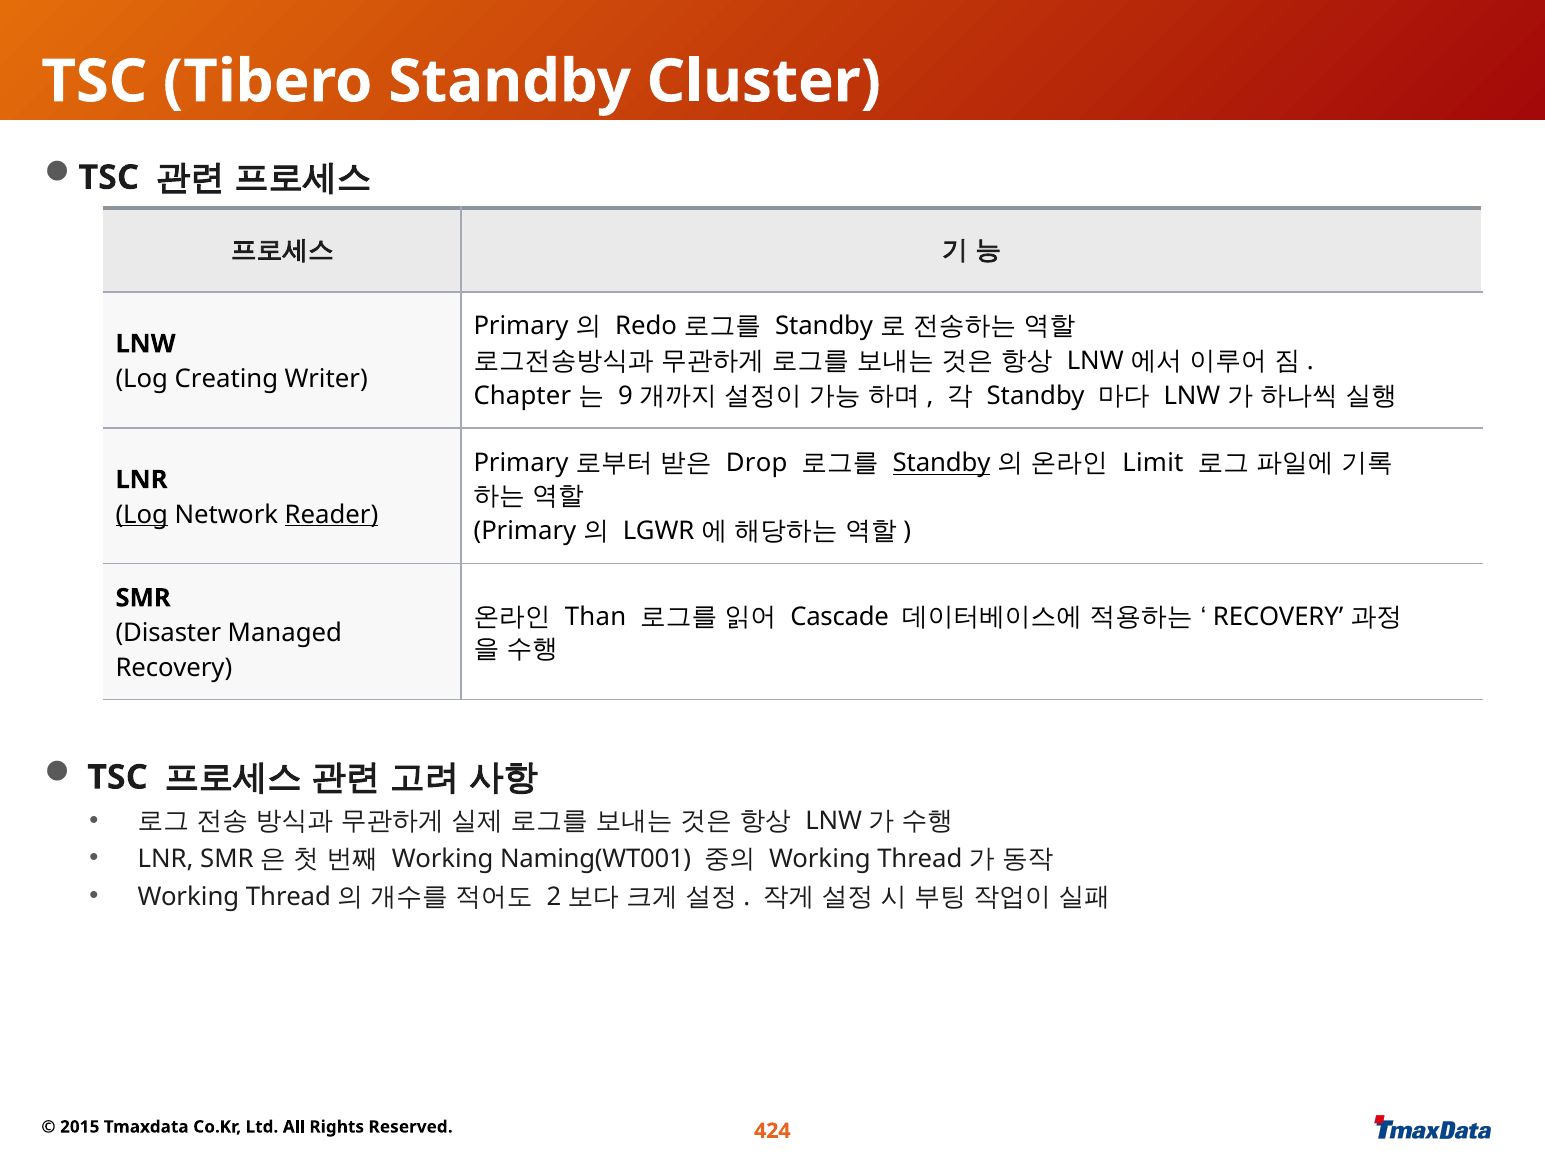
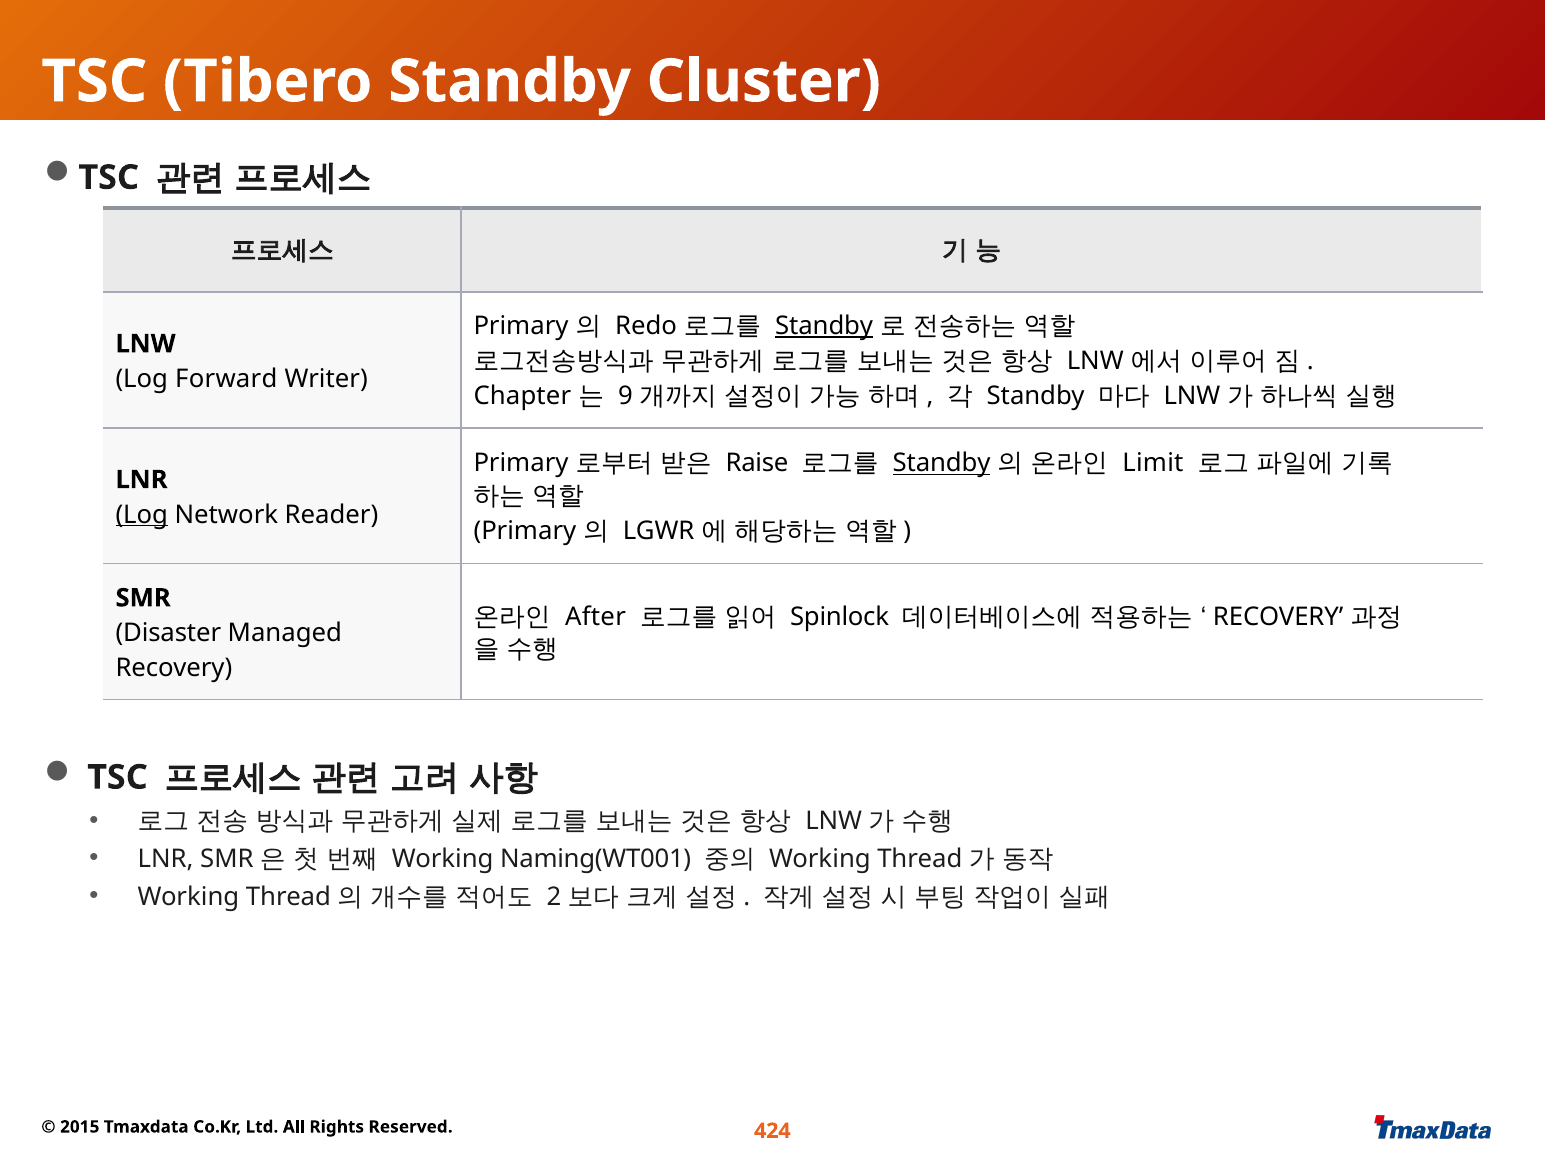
Standby underline: none -> present (824, 326)
Creating: Creating -> Forward (226, 379)
Drop: Drop -> Raise (757, 464)
Reader underline: present -> none (332, 515)
Than: Than -> After (596, 617)
Cascade: Cascade -> Spinlock (840, 617)
